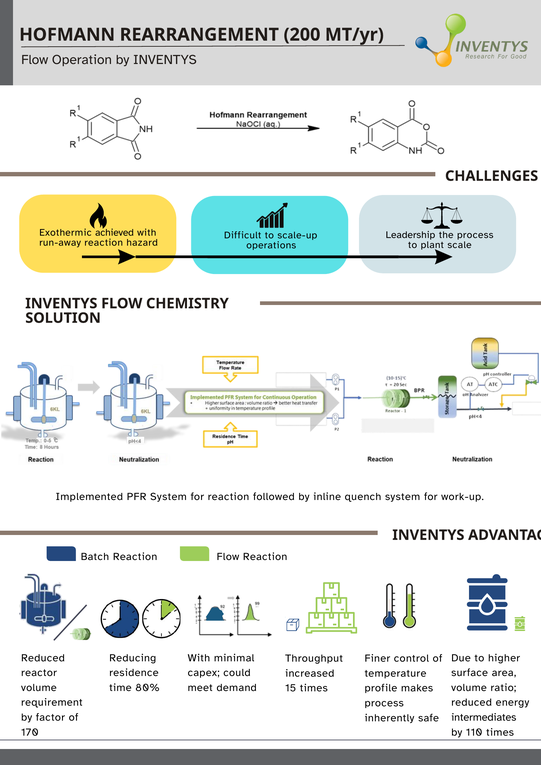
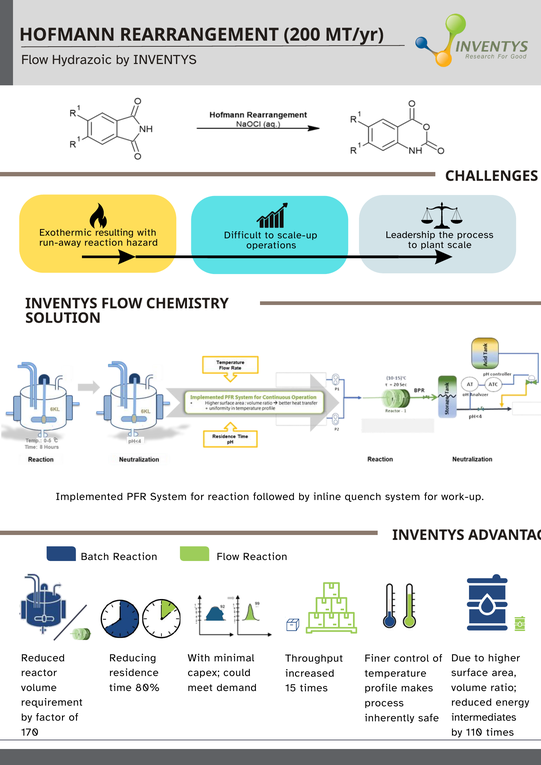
Operation: Operation -> Hydrazoic (82, 60)
achieved: achieved -> resulting (114, 233)
